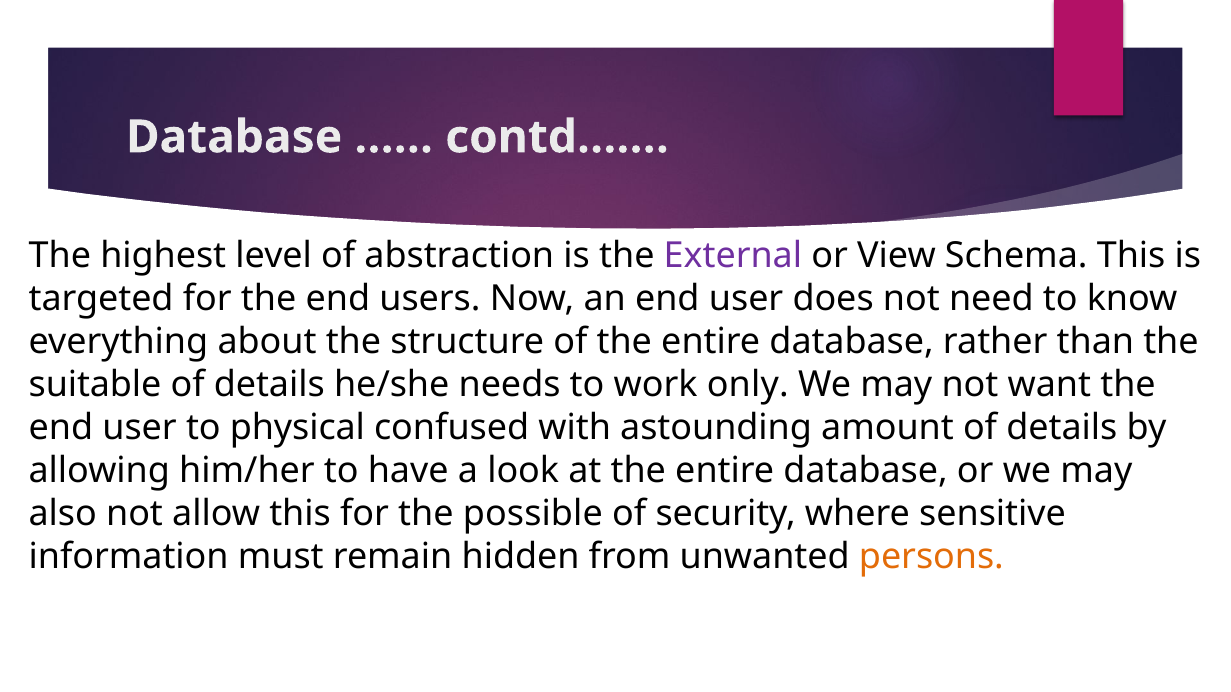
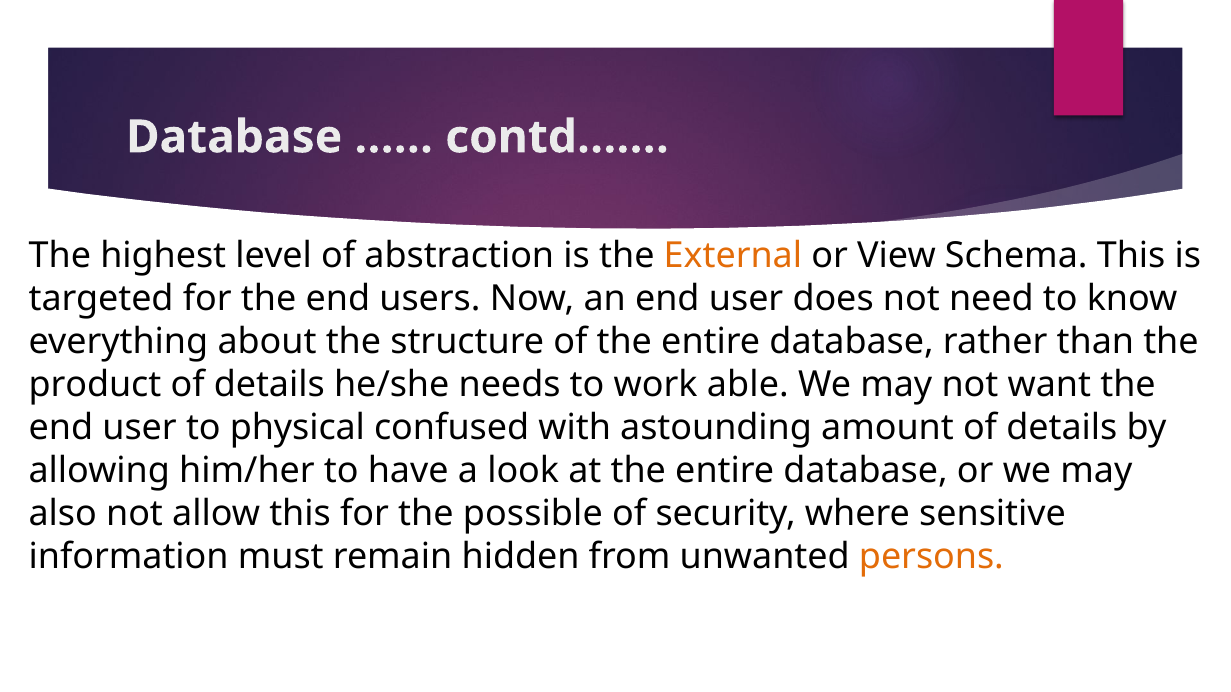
External colour: purple -> orange (733, 256)
suitable: suitable -> product (95, 385)
only: only -> able (748, 385)
